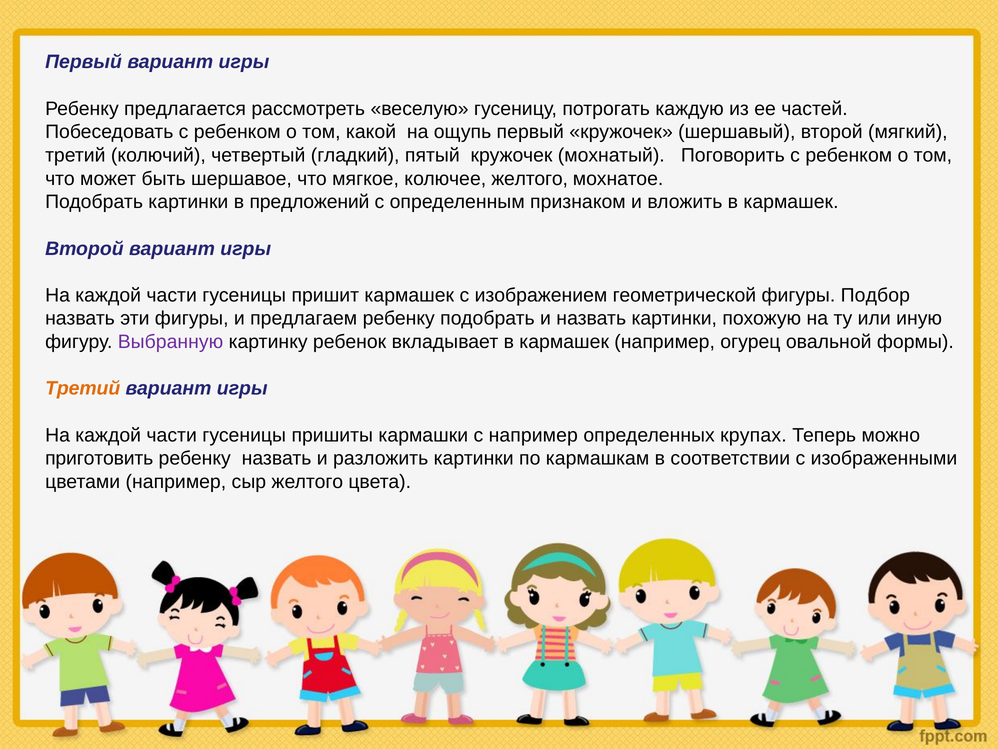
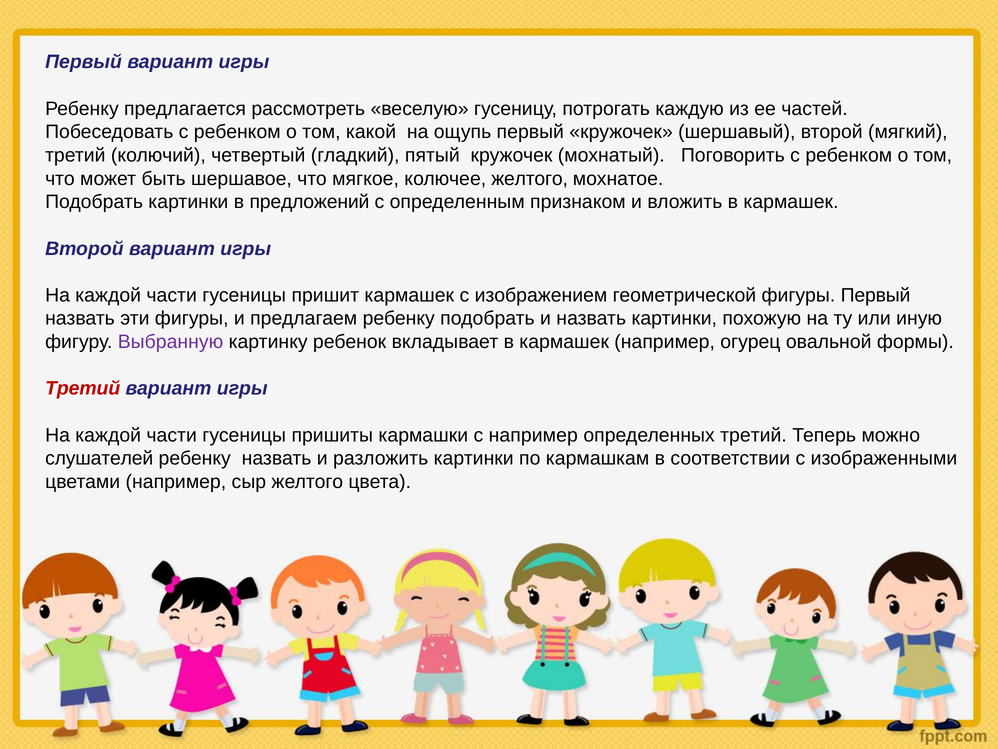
фигуры Подбор: Подбор -> Первый (875, 295)
Третий colour: orange -> red (83, 388)
определенных крупах: крупах -> третий (753, 435)
приготовить: приготовить -> слушателей (99, 458)
